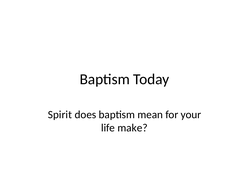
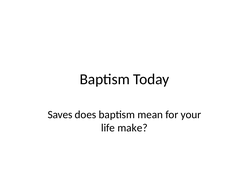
Spirit: Spirit -> Saves (60, 114)
